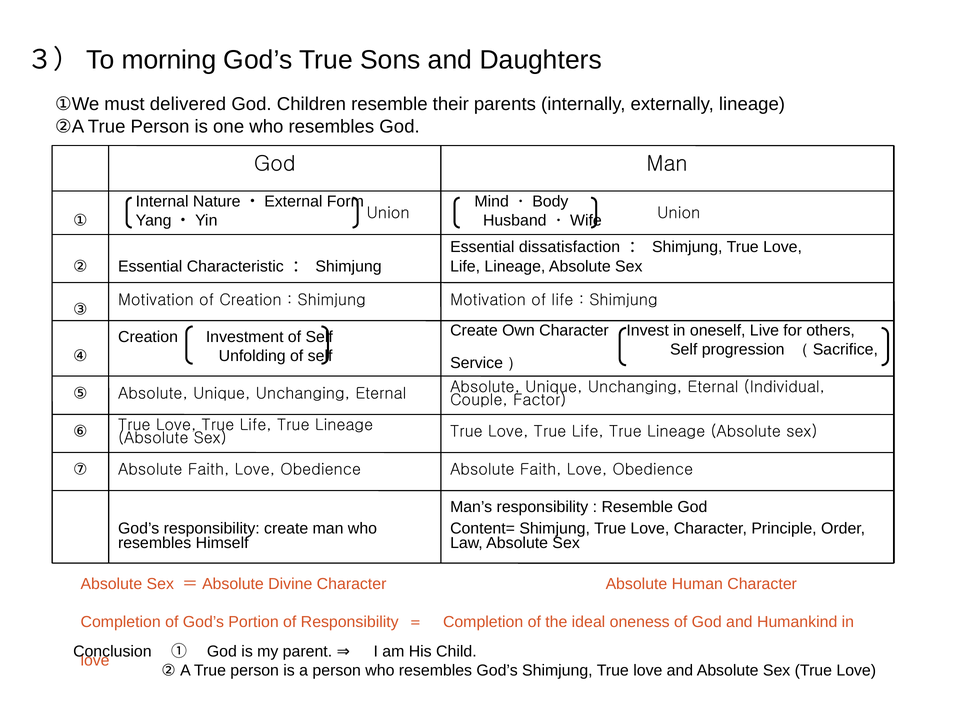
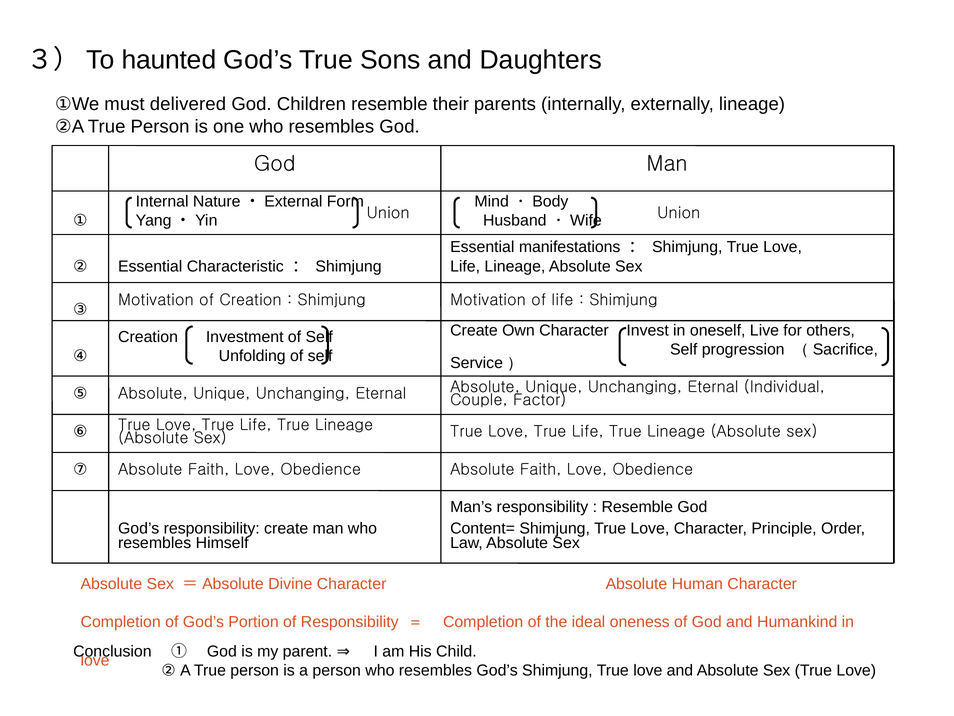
morning: morning -> haunted (169, 60)
dissatisfaction: dissatisfaction -> manifestations (570, 247)
